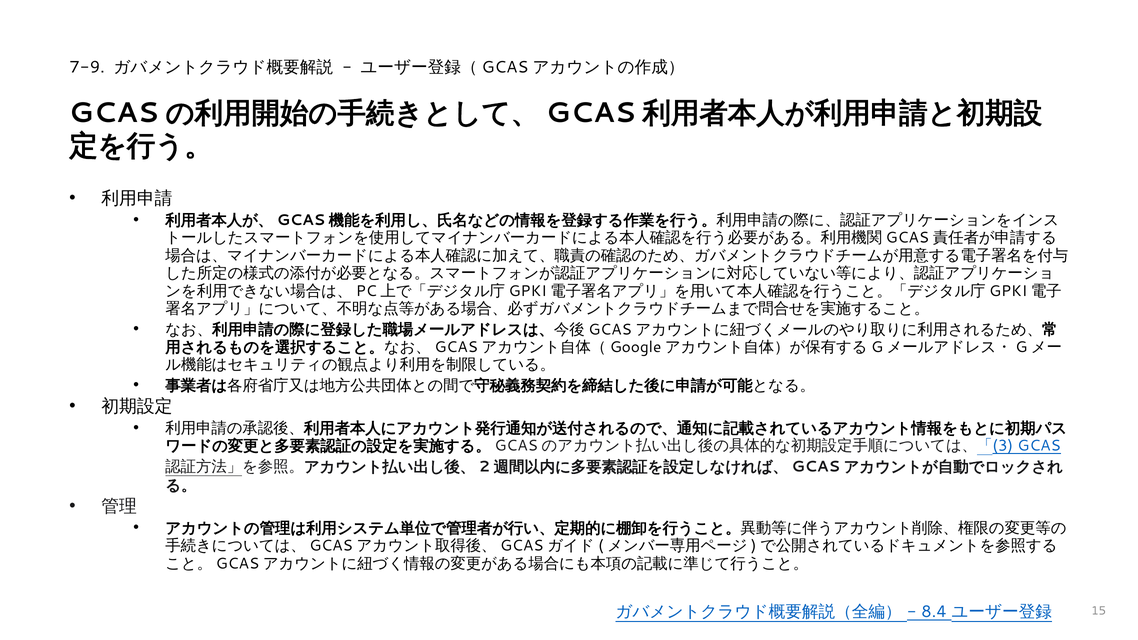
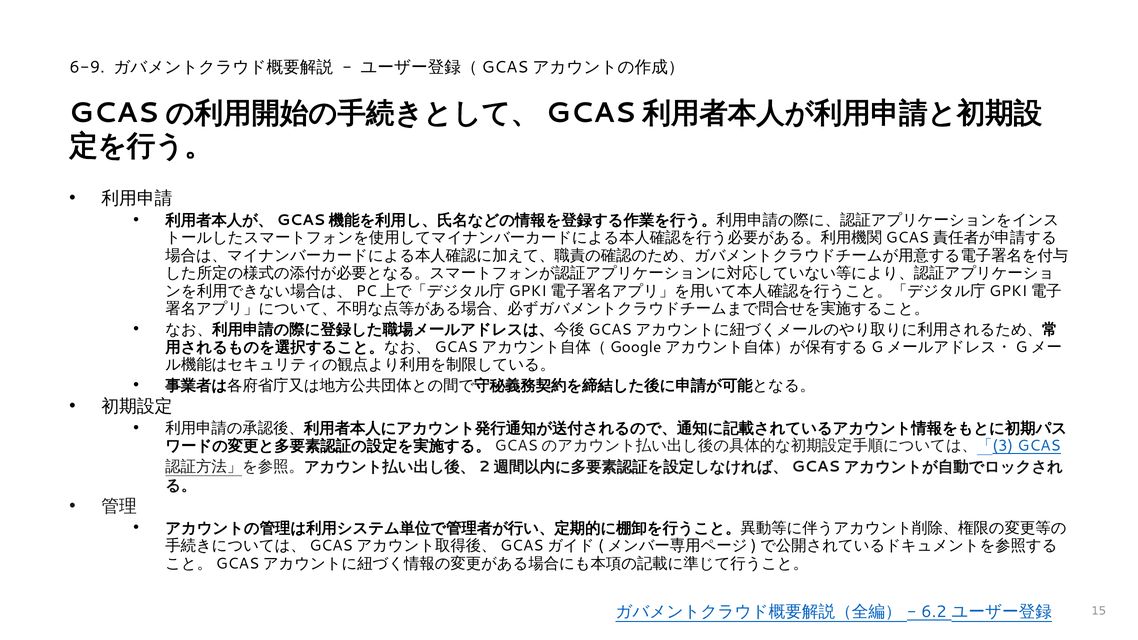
7-9: 7-9 -> 6-9 (87, 67)
8.4: 8.4 -> 6.2 (934, 612)
